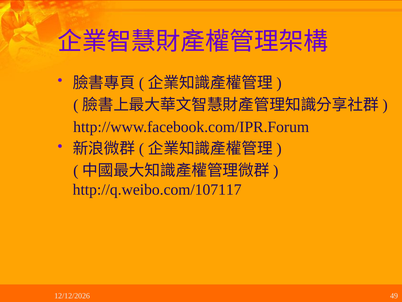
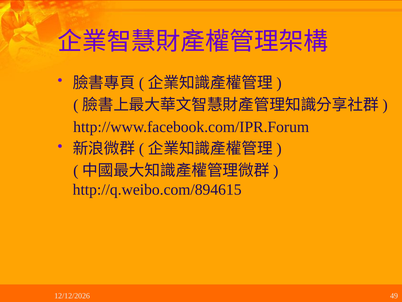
http://q.weibo.com/107117: http://q.weibo.com/107117 -> http://q.weibo.com/894615 (157, 189)
